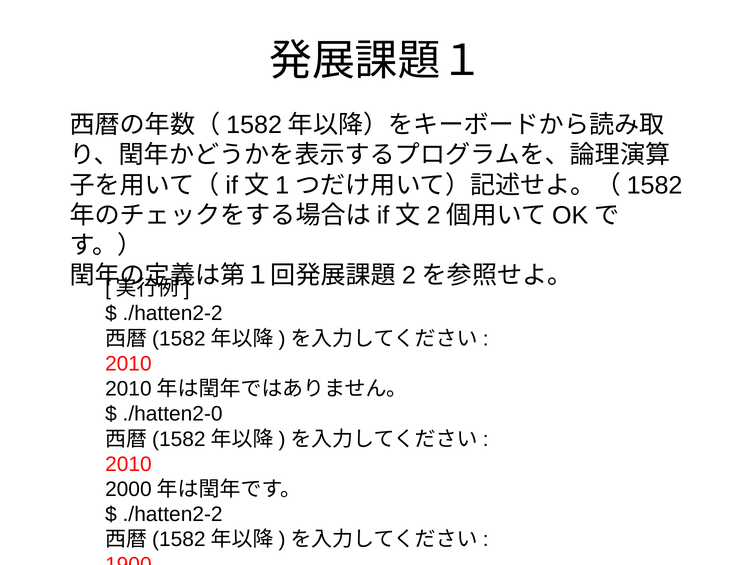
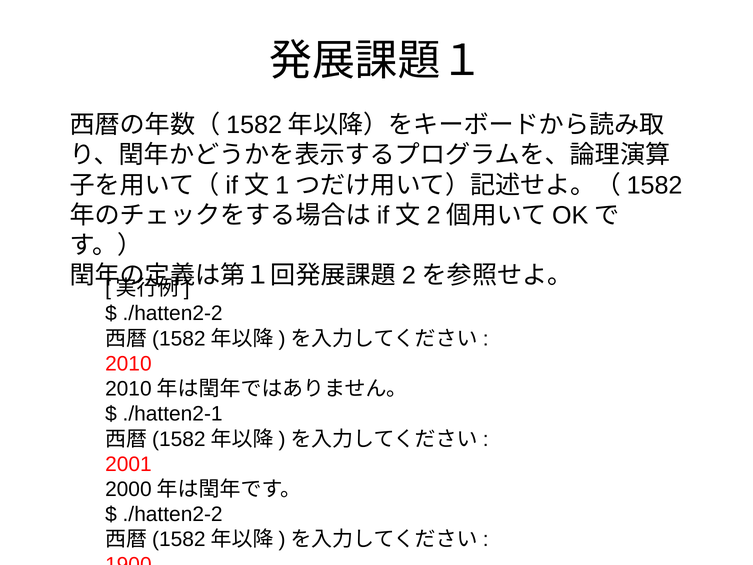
./hatten2-0: ./hatten2-0 -> ./hatten2-1 (173, 414)
2010: 2010 -> 2001 (128, 464)
